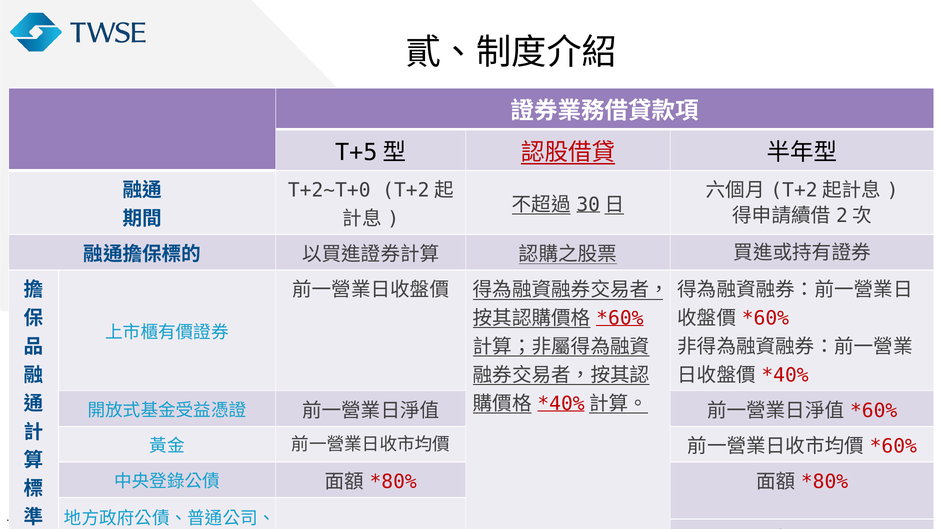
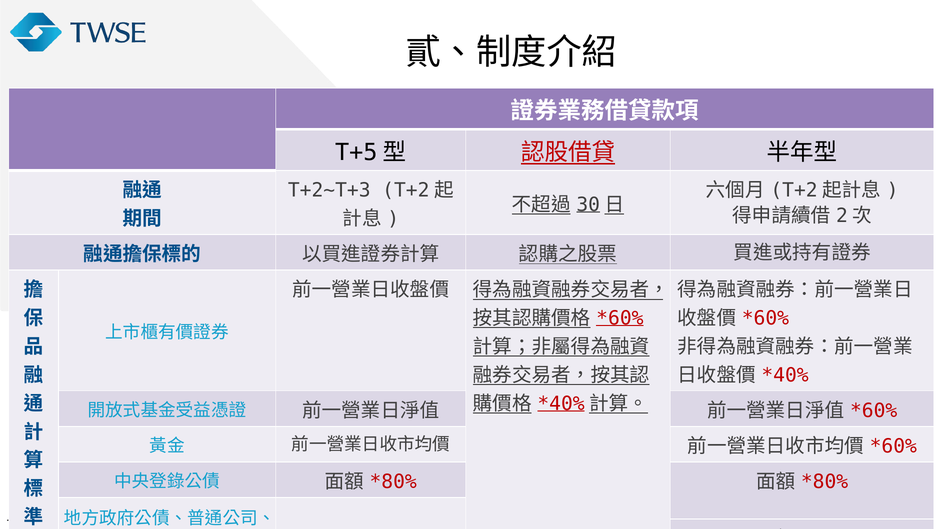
T+2~T+0: T+2~T+0 -> T+2~T+3 (329, 190)
